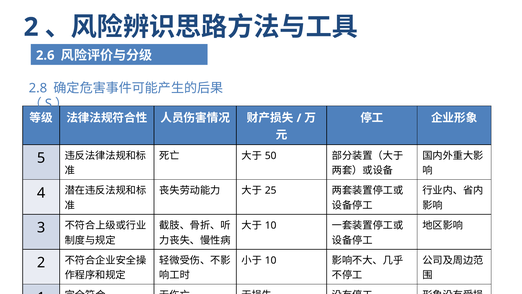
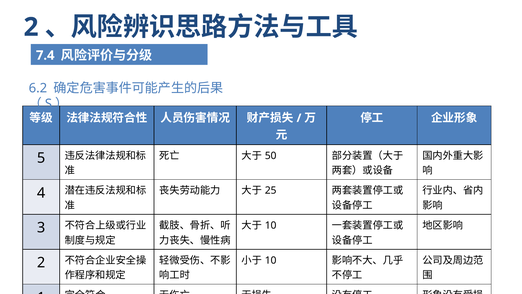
2.6: 2.6 -> 7.4 (45, 55)
2.8: 2.8 -> 6.2 (38, 88)
